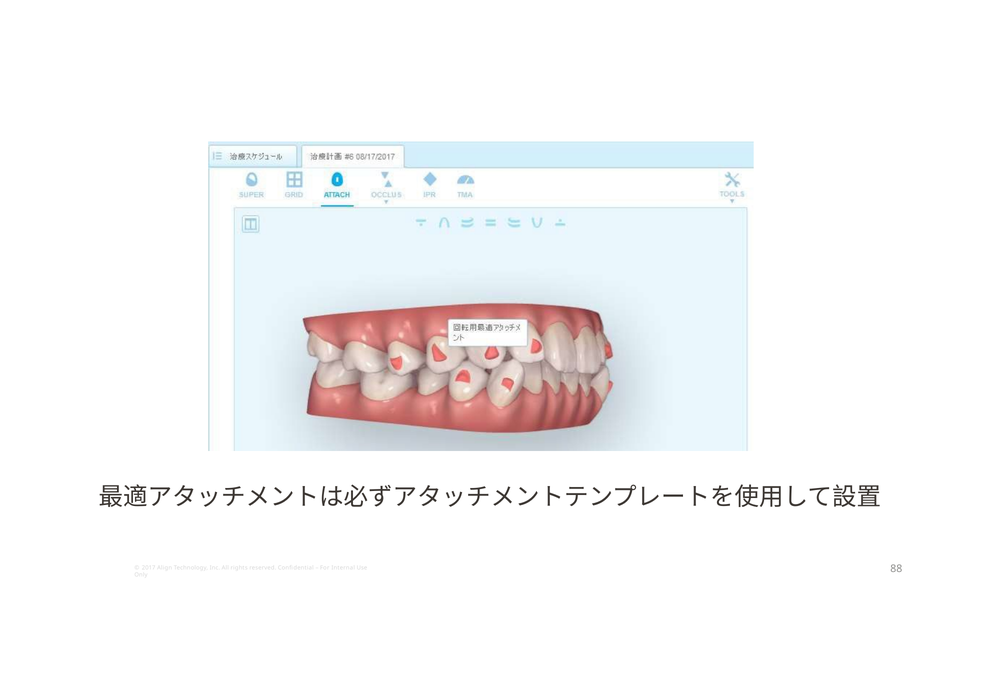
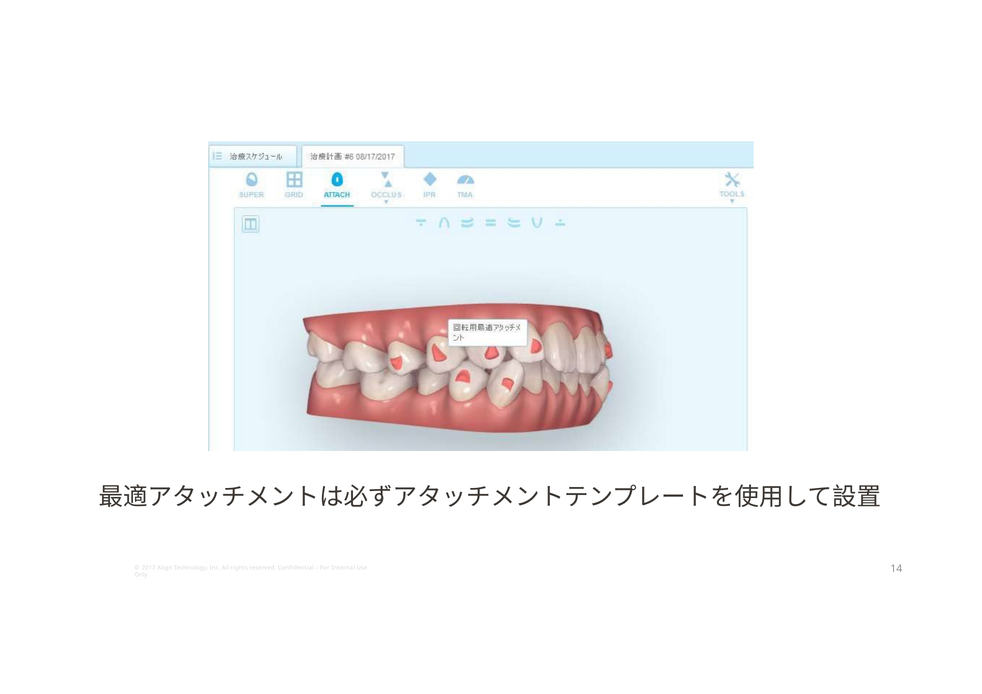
88: 88 -> 14 (896, 569)
